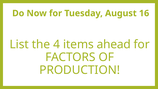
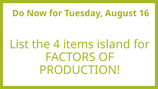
ahead: ahead -> island (114, 44)
